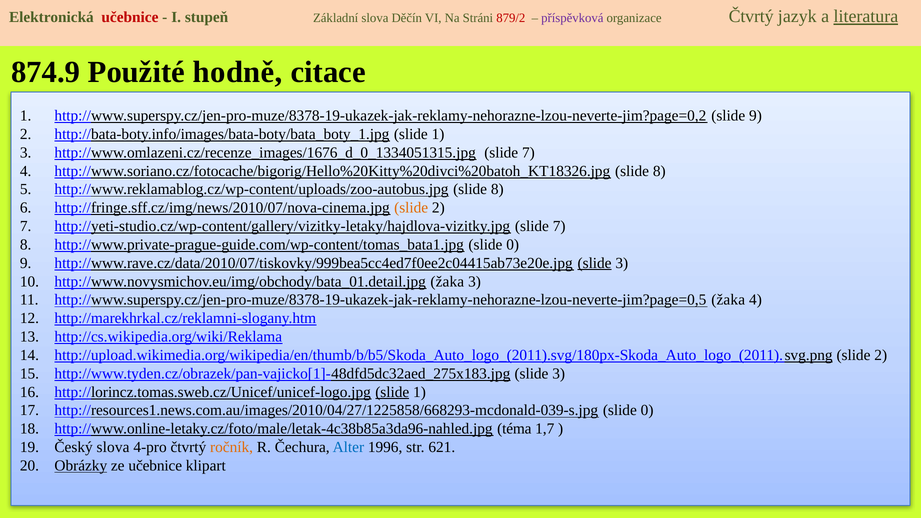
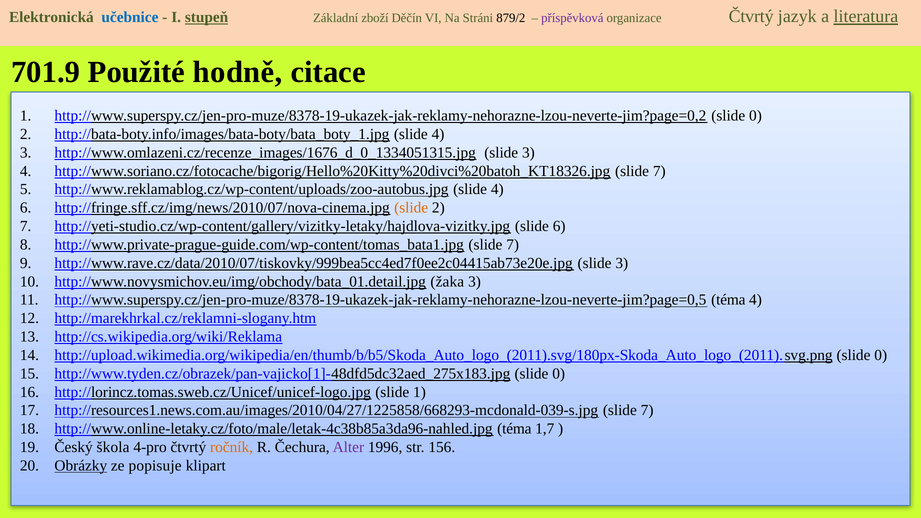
učebnice colour: red -> blue (130, 17)
stupeň underline: none -> present (207, 17)
Základní slova: slova -> zboží (375, 18)
879/2 colour: red -> black (511, 18)
874.9: 874.9 -> 701.9 (46, 72)
http://www.superspy.cz/jen-pro-muze/8378-19-ukazek-jak-reklamy-nehorazne-lzou-neverte-jim?page=0,2 slide 9: 9 -> 0 (755, 116)
http://bata-boty.info/images/bata-boty/bata_boty_1.jpg slide 1: 1 -> 4 (438, 134)
http://www.omlazeni.cz/recenze_images/1676_d_0_1334051315.jpg slide 7: 7 -> 3 (528, 153)
http://www.soriano.cz/fotocache/bigorig/Hello%20Kitty%20divci%20batoh_KT18326.jpg slide 8: 8 -> 7 (659, 171)
http://www.reklamablog.cz/wp-content/uploads/zoo-autobus.jpg slide 8: 8 -> 4 (497, 189)
http://yeti-studio.cz/wp-content/gallery/vizitky-letaky/hajdlova-vizitky.jpg slide 7: 7 -> 6 (559, 226)
http://www.private-prague-guide.com/wp-content/tomas_bata1.jpg slide 0: 0 -> 7 (513, 245)
slide underline: present -> none (595, 263)
http://www.superspy.cz/jen-pro-muze/8378-19-ukazek-jak-reklamy-nehorazne-lzou-neverte-jim?page=0,5 žaka: žaka -> téma (728, 300)
2: 2 -> 0 (881, 355)
http://www.tyden.cz/obrazek/pan-vajicko[1]-48dfd5dc32aed_275x183.jpg slide 3: 3 -> 0 (559, 374)
slide underline: present -> none (392, 392)
http://resources1.news.com.au/images/2010/04/27/1225858/668293-mcdonald-039-s.jpg slide 0: 0 -> 7 (647, 410)
Český slova: slova -> škola (113, 447)
Alter colour: blue -> purple (348, 447)
621: 621 -> 156 (442, 447)
ze učebnice: učebnice -> popisuje (155, 466)
